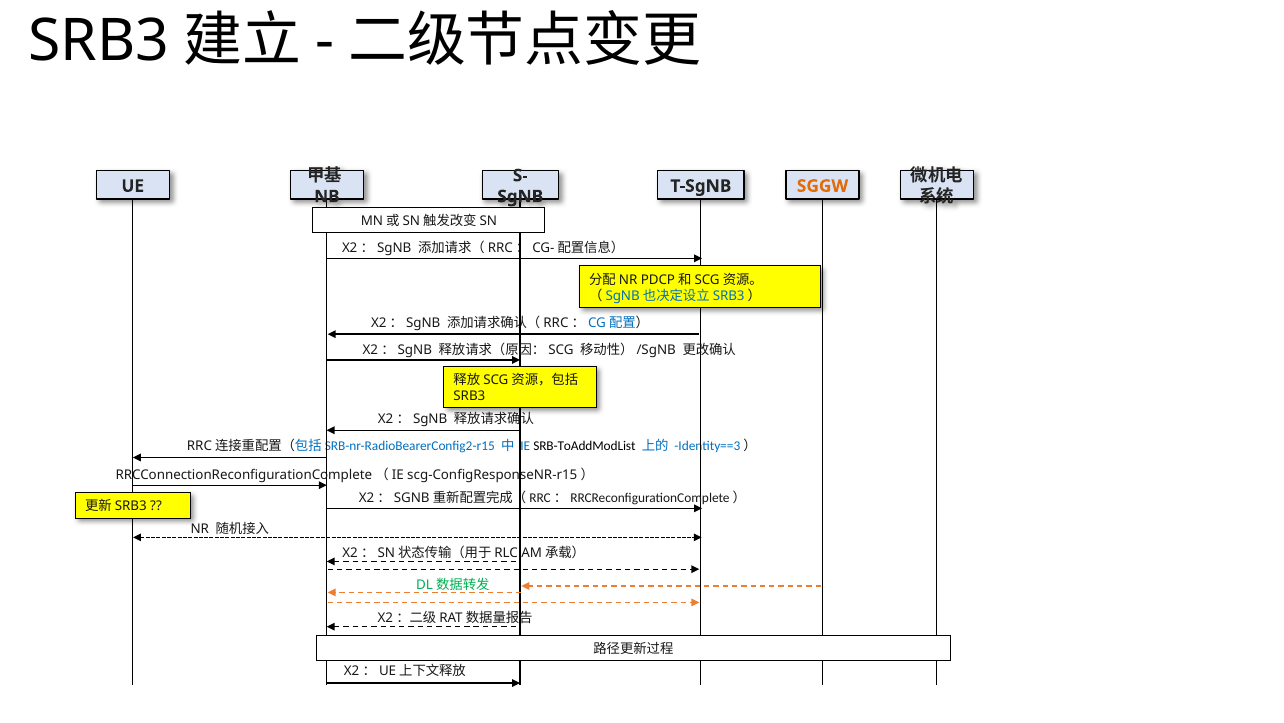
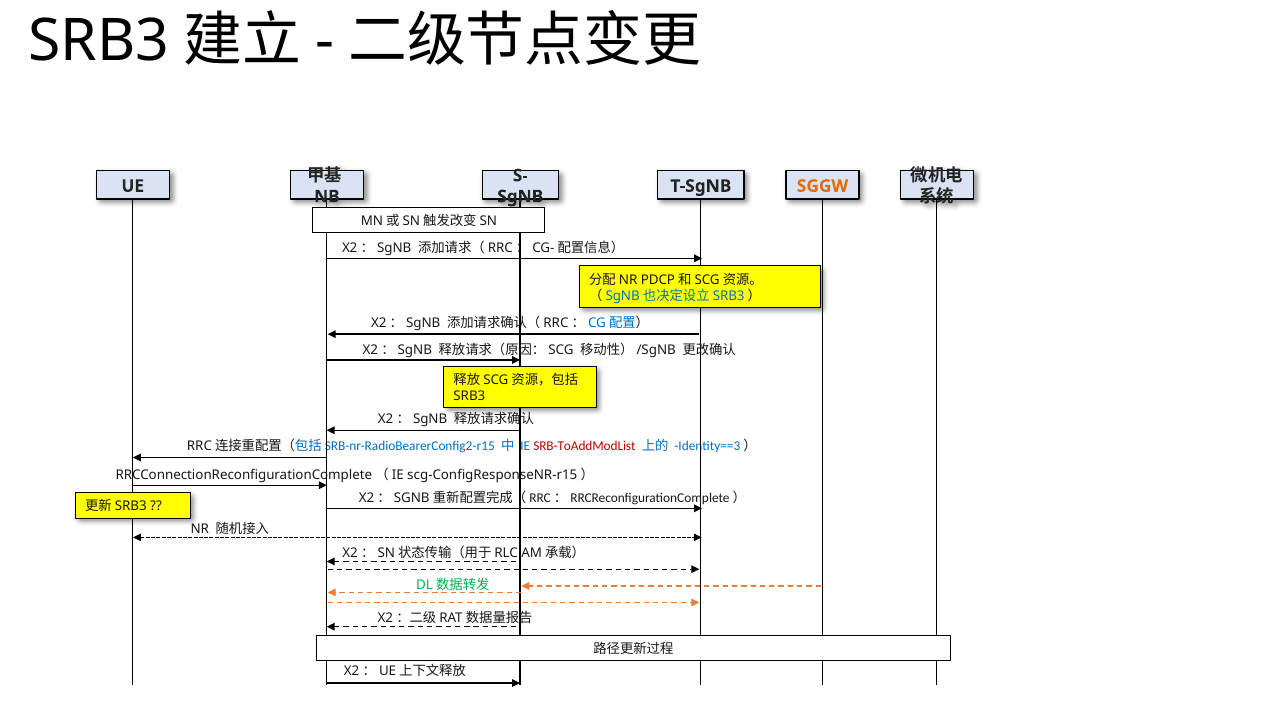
SRB-ToAddModList colour: black -> red (584, 445)
